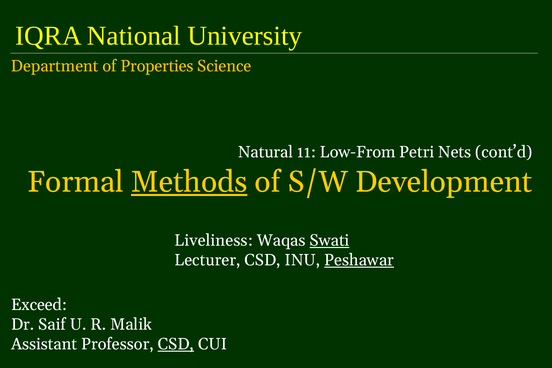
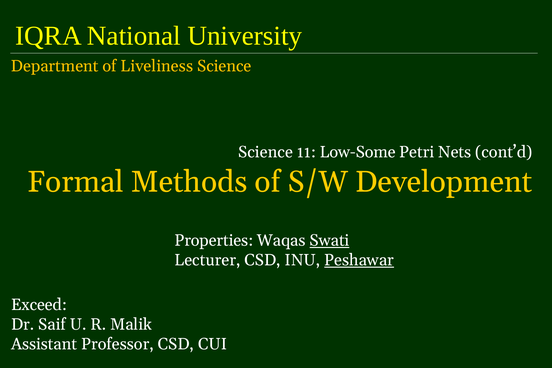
Properties: Properties -> Liveliness (157, 66)
Natural: Natural -> Science (266, 152)
Low-From: Low-From -> Low-Some (358, 152)
Methods underline: present -> none (189, 182)
Liveliness: Liveliness -> Properties (214, 240)
CSD underline: present -> none (176, 344)
